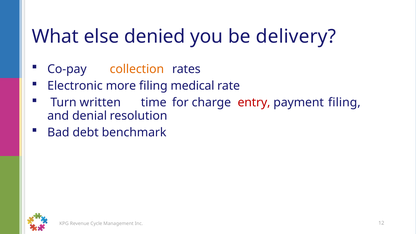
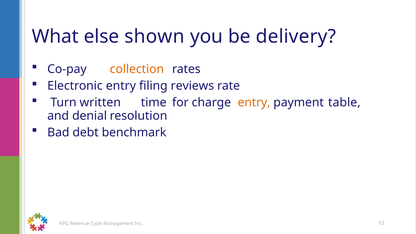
denied: denied -> shown (155, 36)
Electronic more: more -> entry (121, 86)
medical: medical -> reviews (192, 86)
entry colour: red -> orange (254, 103)
payment filing: filing -> table (344, 103)
